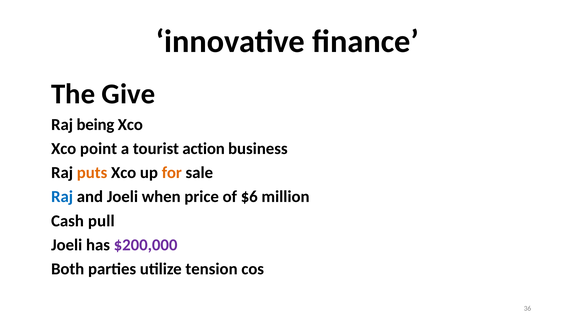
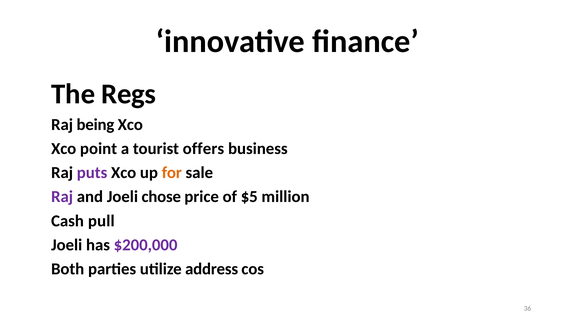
Give: Give -> Regs (129, 94)
action: action -> offers (203, 149)
puts colour: orange -> purple (92, 173)
Raj colour: blue -> purple (62, 197)
when: when -> chose (161, 197)
$6: $6 -> $5 (249, 197)
tension: tension -> address (212, 269)
